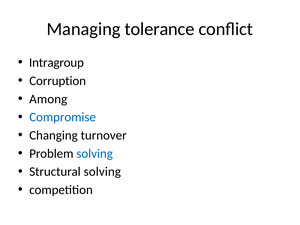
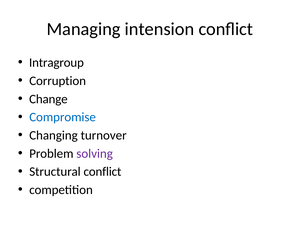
tolerance: tolerance -> intension (159, 29)
Among: Among -> Change (48, 99)
solving colour: blue -> purple (95, 154)
Structural solving: solving -> conflict (102, 172)
